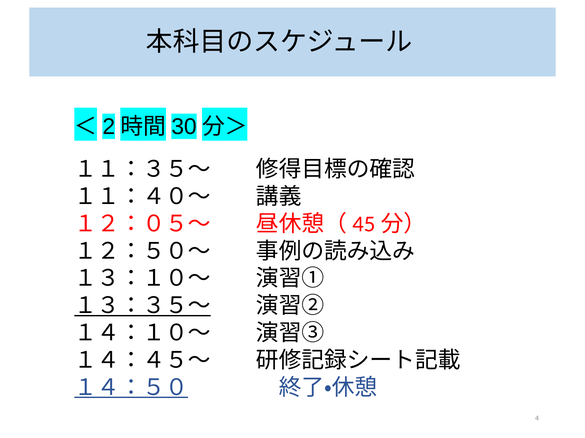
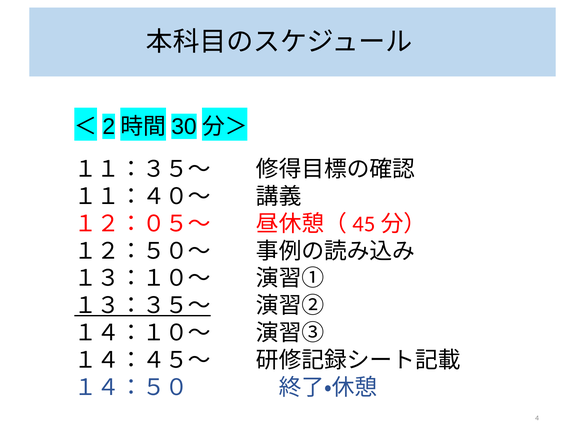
１４：５０ underline: present -> none (131, 388)
